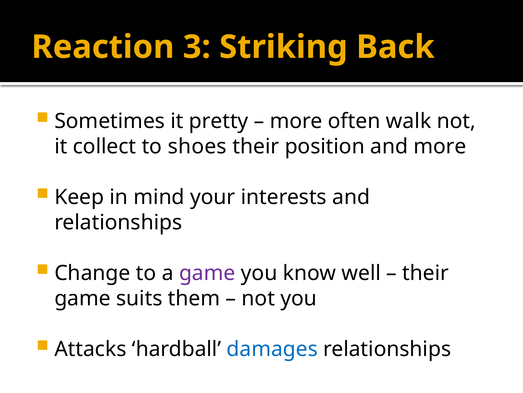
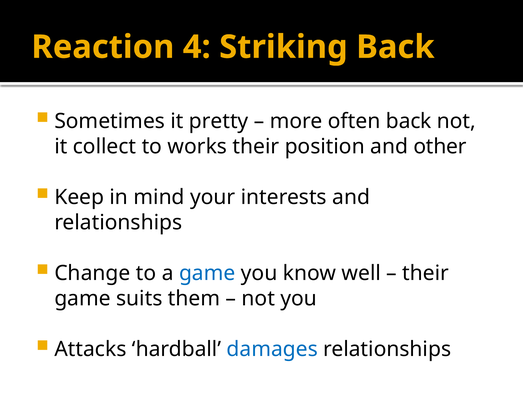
3: 3 -> 4 (197, 47)
often walk: walk -> back (409, 121)
shoes: shoes -> works (197, 146)
and more: more -> other (440, 146)
game colour: purple -> blue (207, 273)
